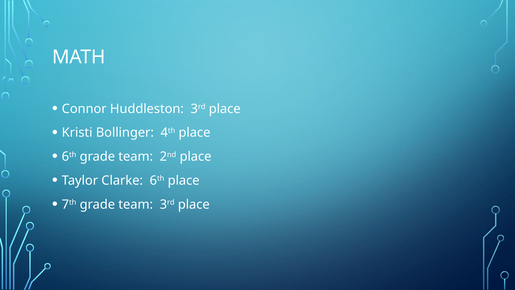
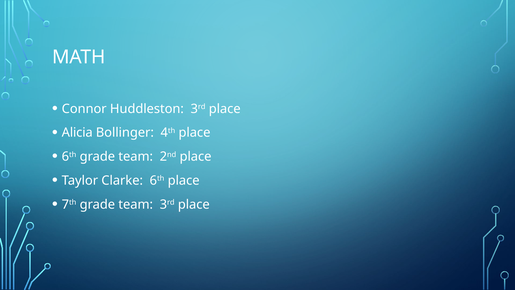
Kristi: Kristi -> Alicia (77, 133)
